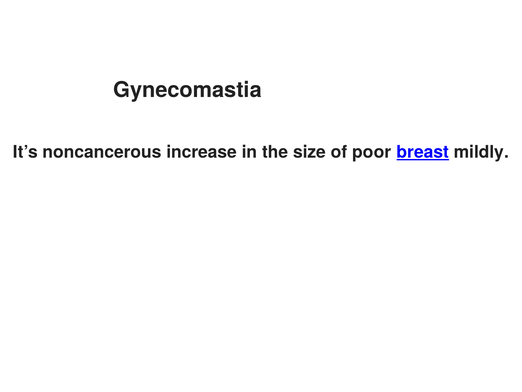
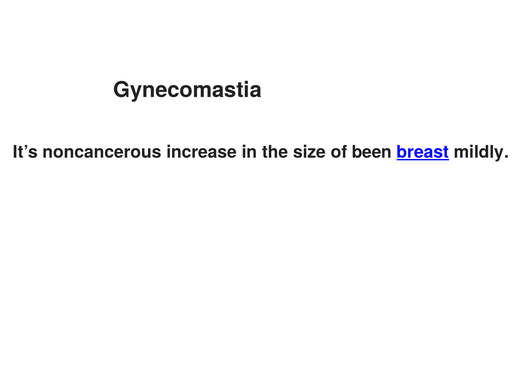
poor: poor -> been (372, 152)
